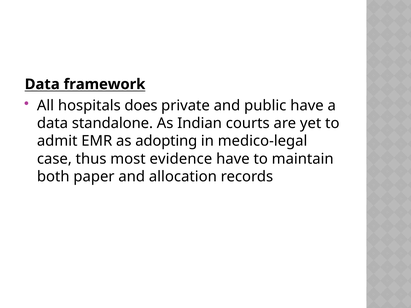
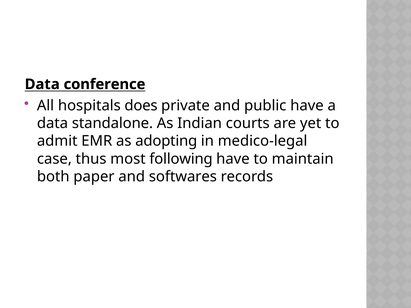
framework: framework -> conference (104, 84)
evidence: evidence -> following (181, 159)
allocation: allocation -> softwares (183, 177)
